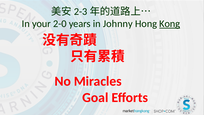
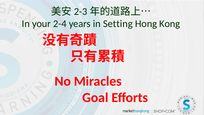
2-0: 2-0 -> 2-4 (60, 24)
Johnny: Johnny -> Setting (118, 24)
Kong underline: present -> none (170, 24)
